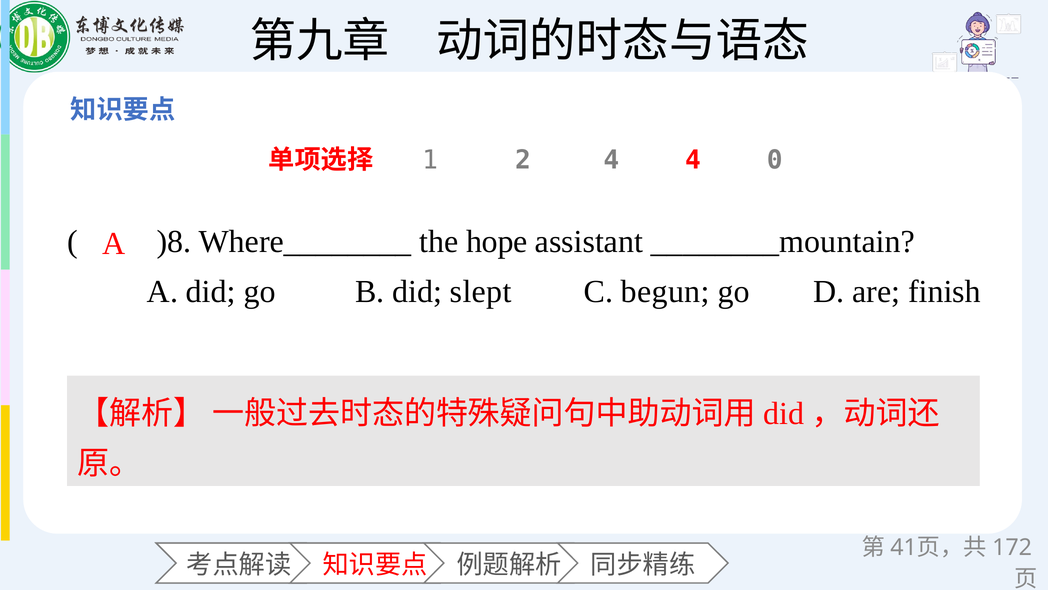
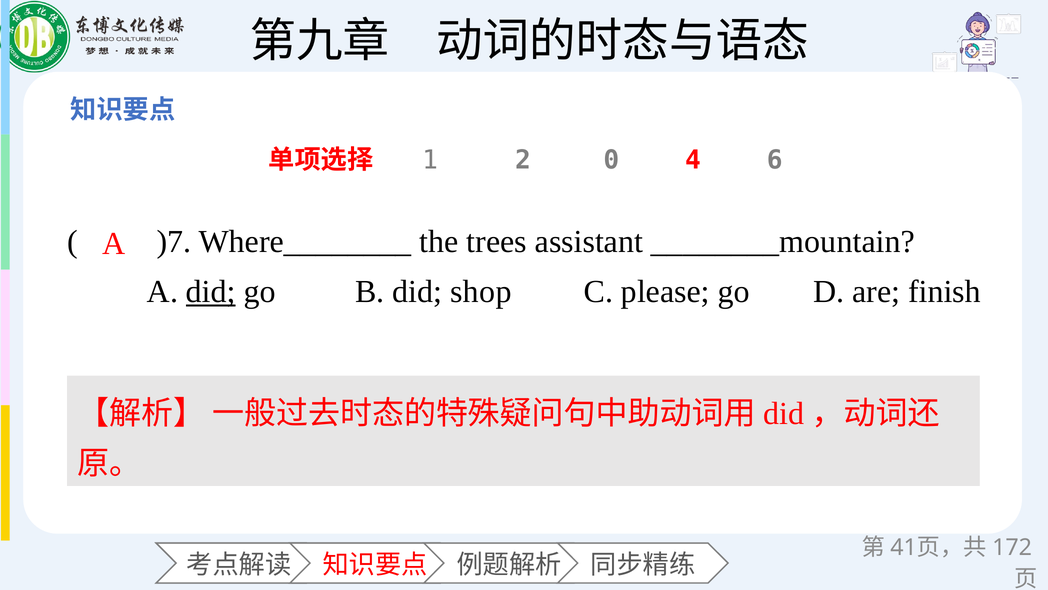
2 4: 4 -> 0 (611, 160)
0: 0 -> 6 (775, 160)
)8: )8 -> )7 (174, 242)
hope: hope -> trees (497, 242)
did underline: none -> present (211, 292)
slept: slept -> shop (481, 292)
begun: begun -> please (665, 292)
